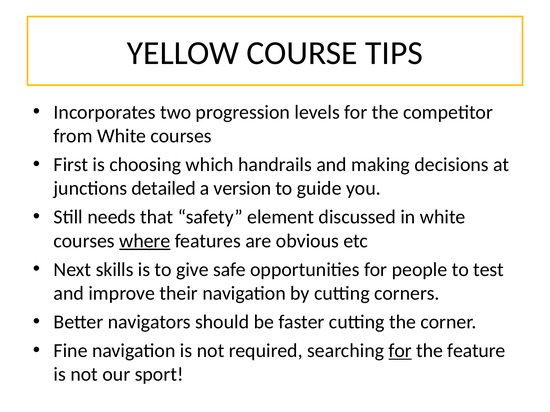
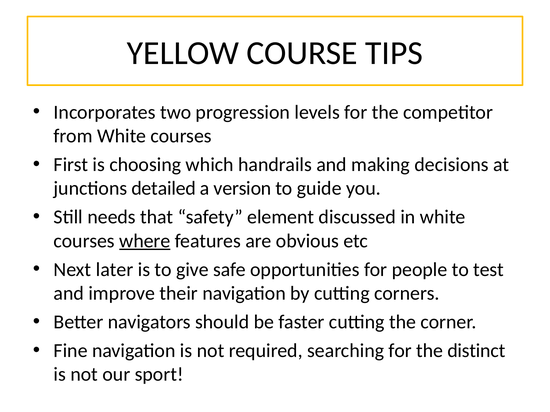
skills: skills -> later (115, 270)
for underline: present -> none (400, 351)
feature: feature -> distinct (476, 351)
